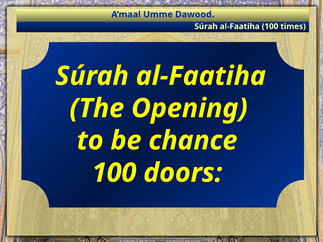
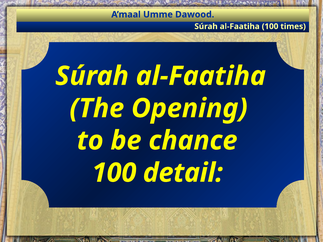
doors: doors -> detail (183, 173)
